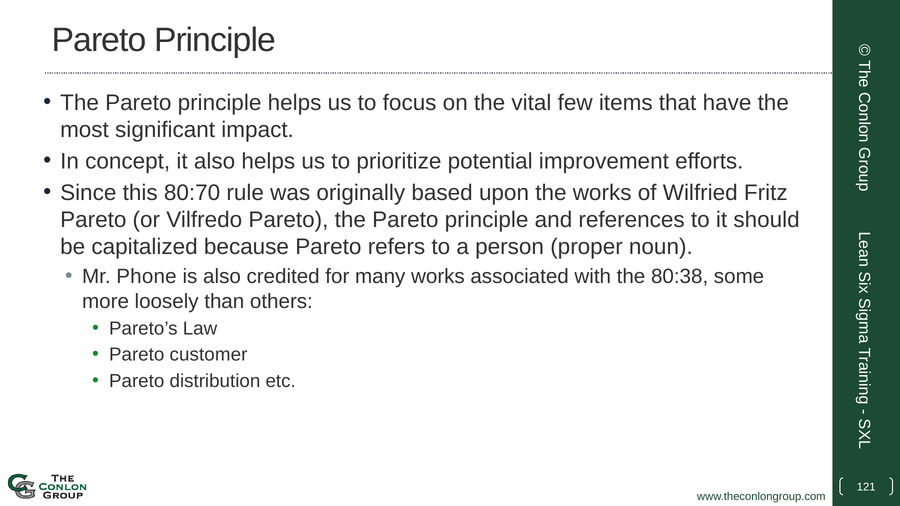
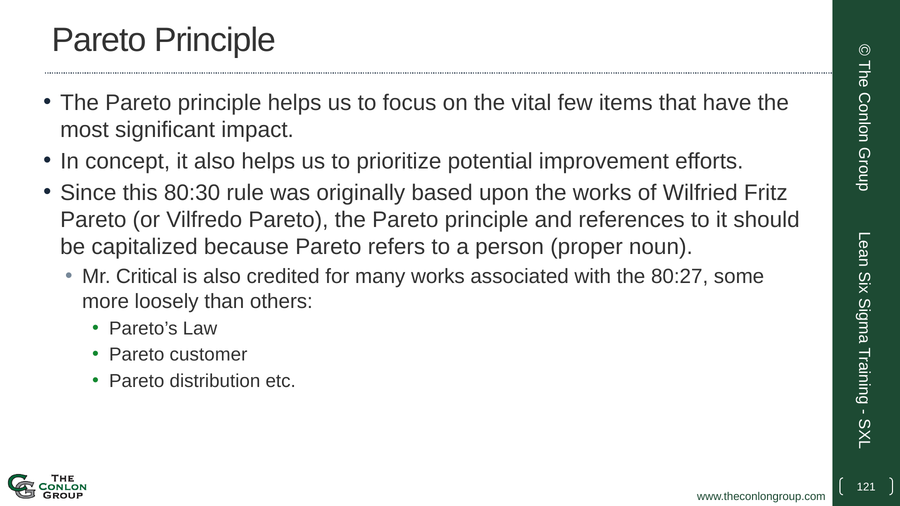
80:70: 80:70 -> 80:30 (192, 193)
Phone: Phone -> Critical (147, 277)
80:38: 80:38 -> 80:27 (680, 277)
